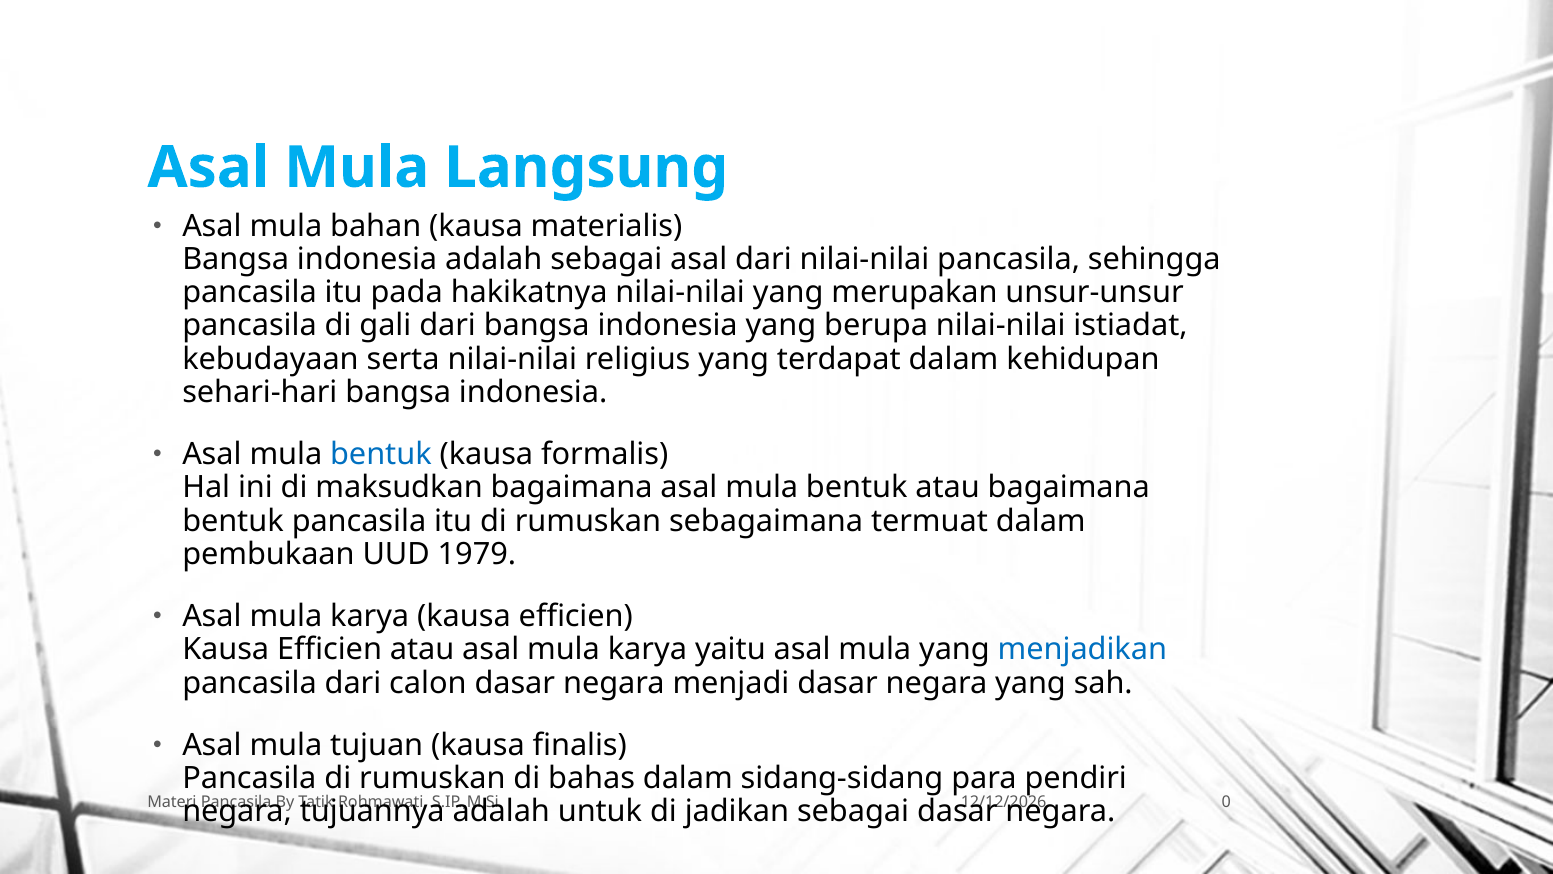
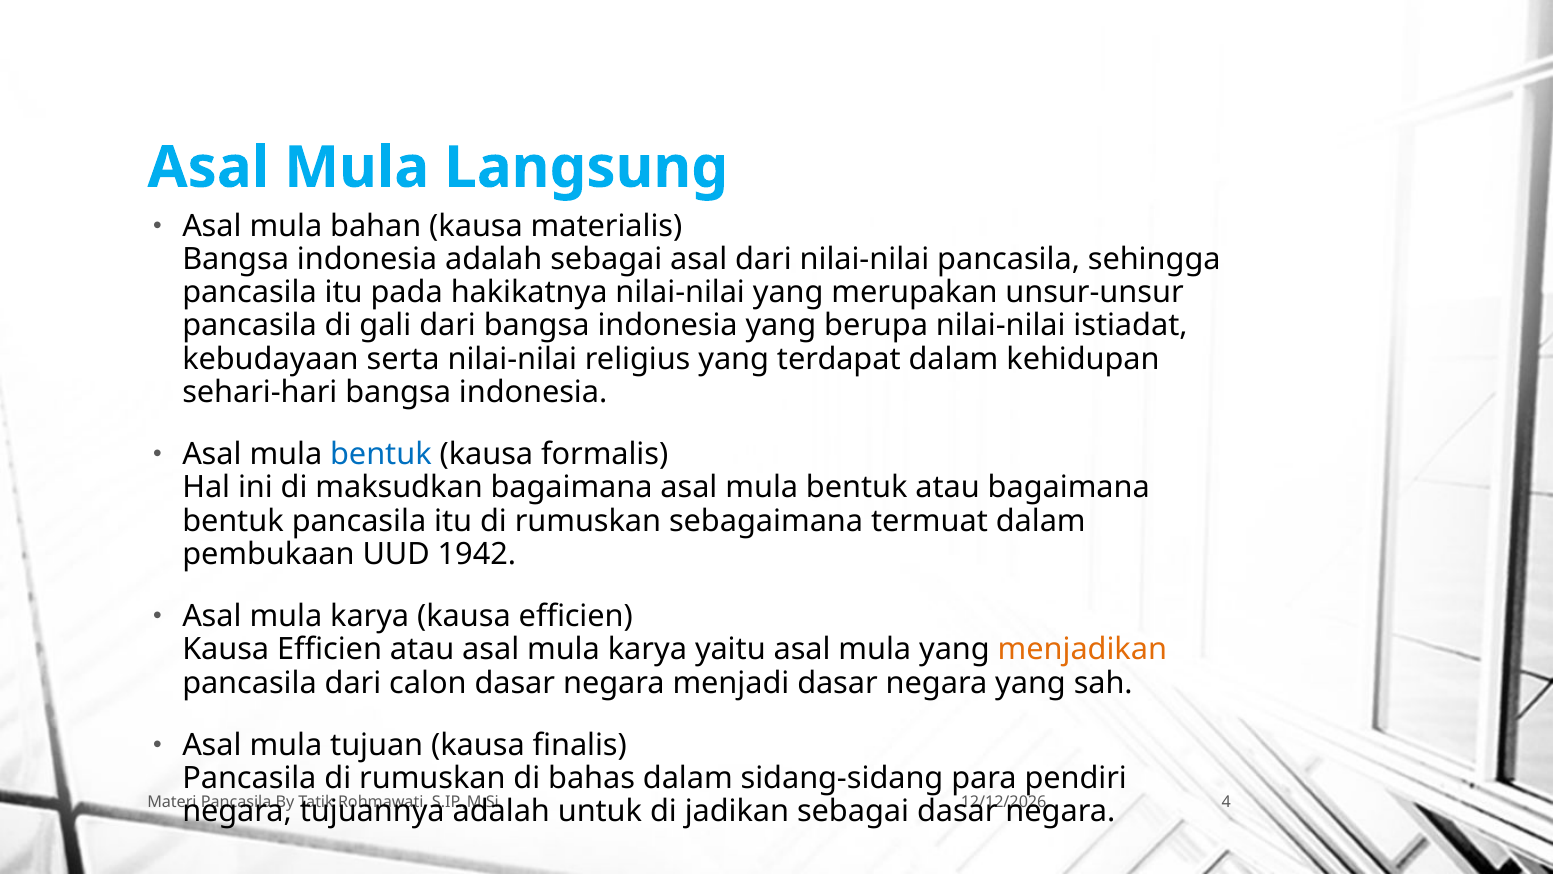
1979: 1979 -> 1942 (477, 554)
menjadikan colour: blue -> orange (1082, 650)
0: 0 -> 4 (1226, 801)
